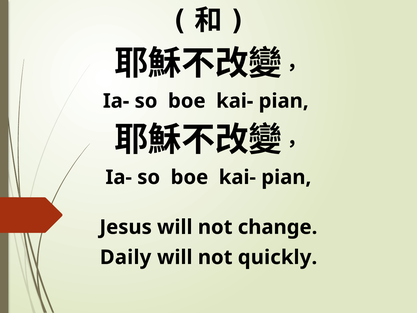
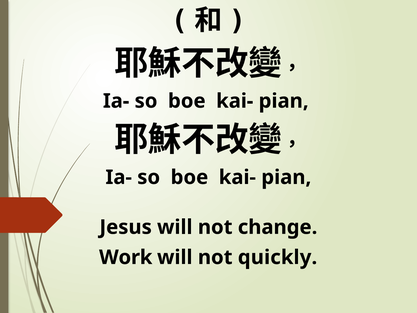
Daily: Daily -> Work (126, 257)
